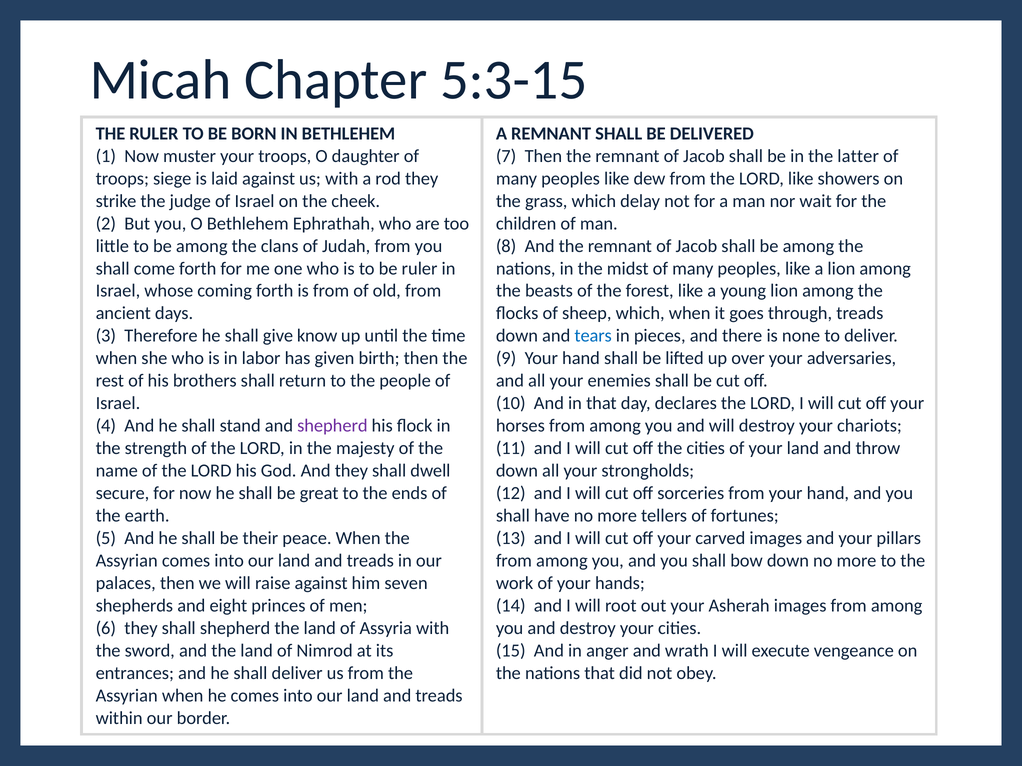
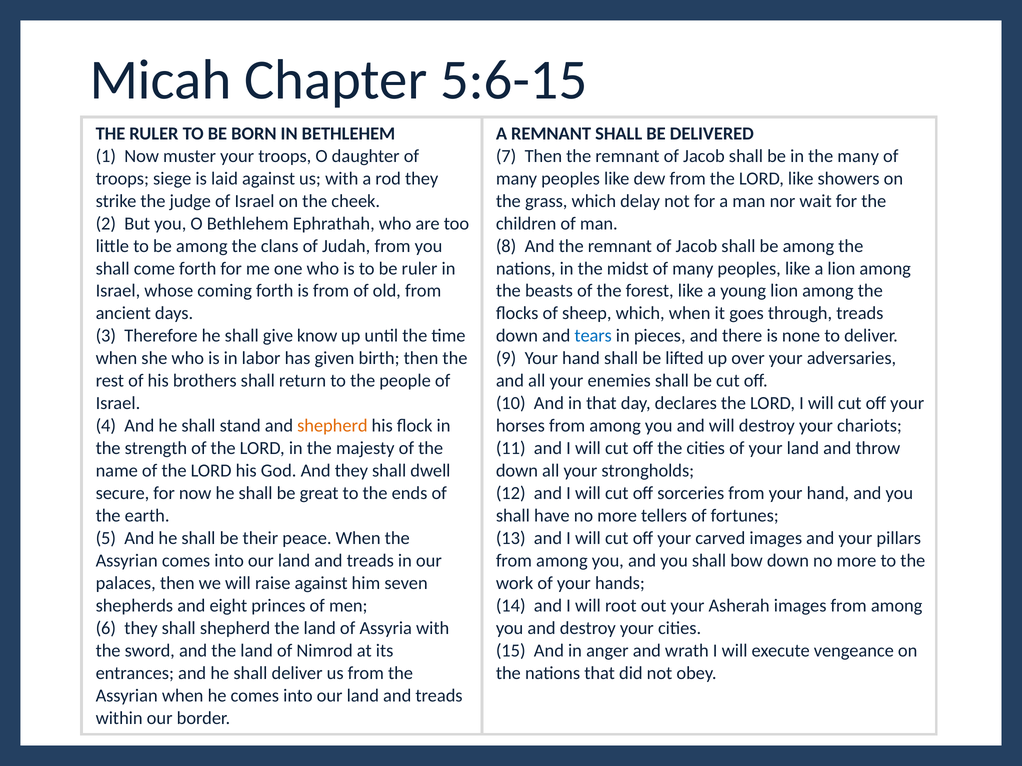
5:3-15: 5:3-15 -> 5:6-15 (514, 80)
the latter: latter -> many (858, 156)
shepherd colour: purple -> orange (332, 426)
